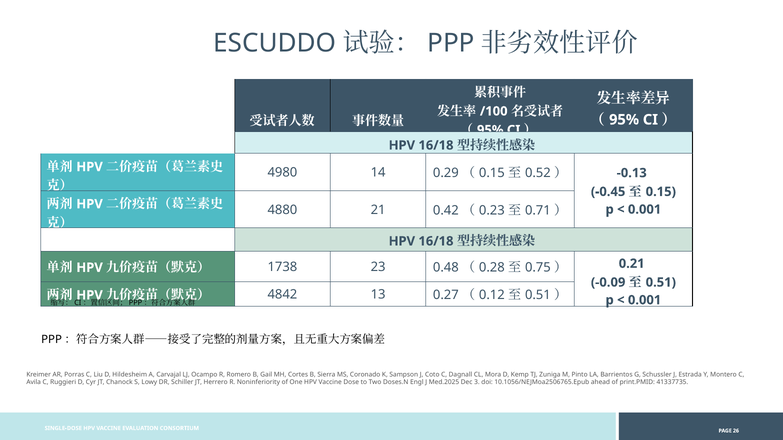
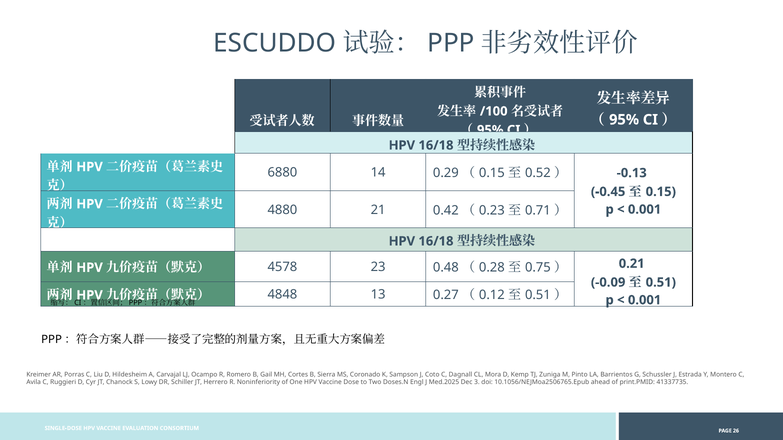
4980: 4980 -> 6880 (282, 173)
1738: 1738 -> 4578 (282, 267)
4842: 4842 -> 4848 (282, 295)
